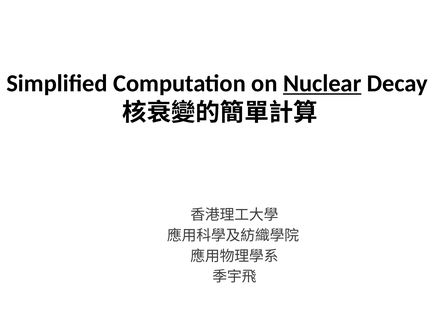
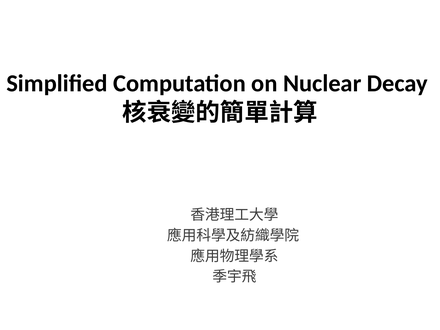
Nuclear underline: present -> none (322, 83)
